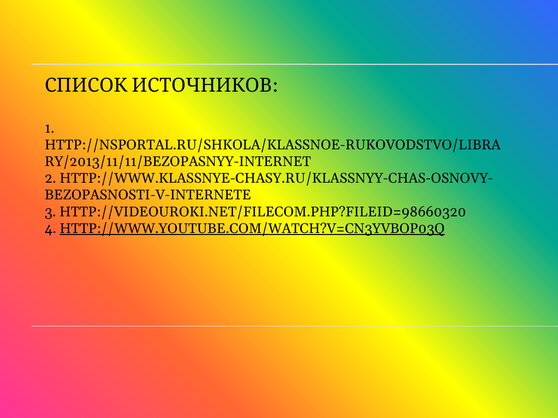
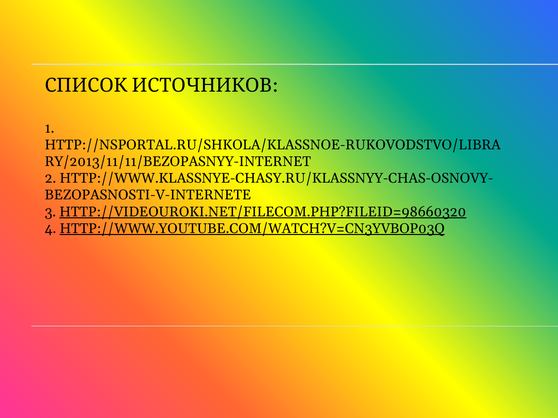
HTTP://VIDEOUROKI.NET/FILECOM.PHP?FILEID=98660320 underline: none -> present (263, 212)
